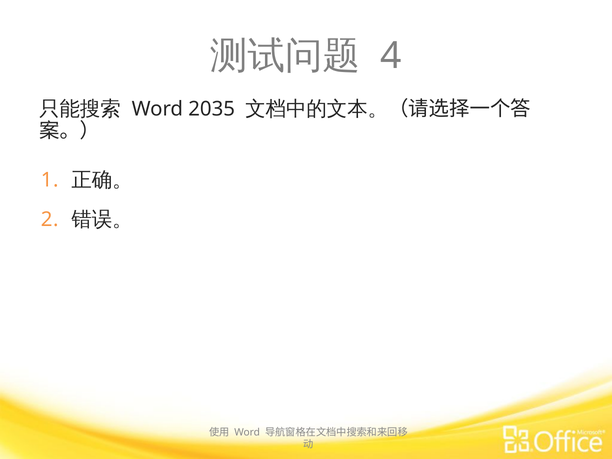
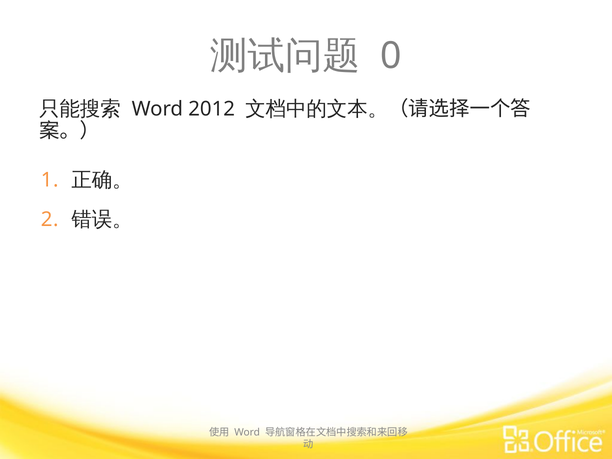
4: 4 -> 0 (391, 56)
2035: 2035 -> 2012 (212, 109)
